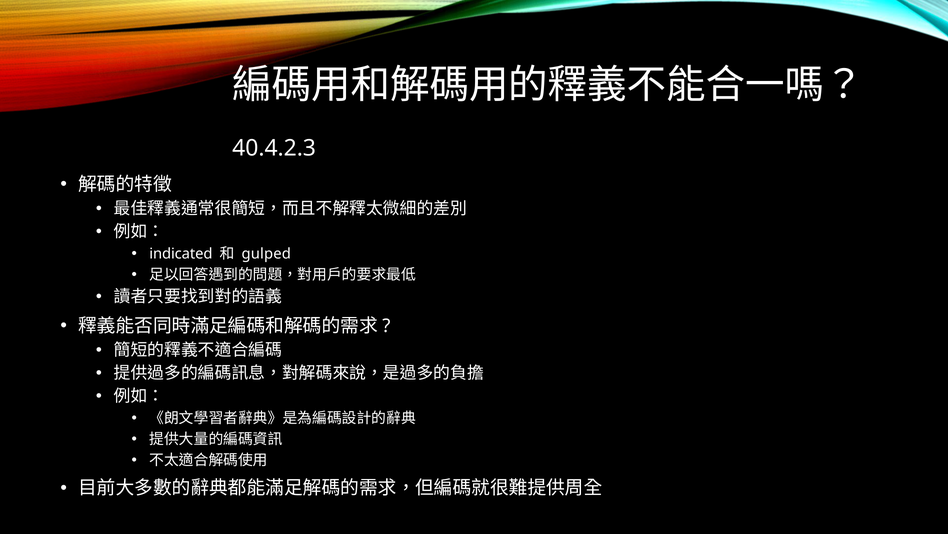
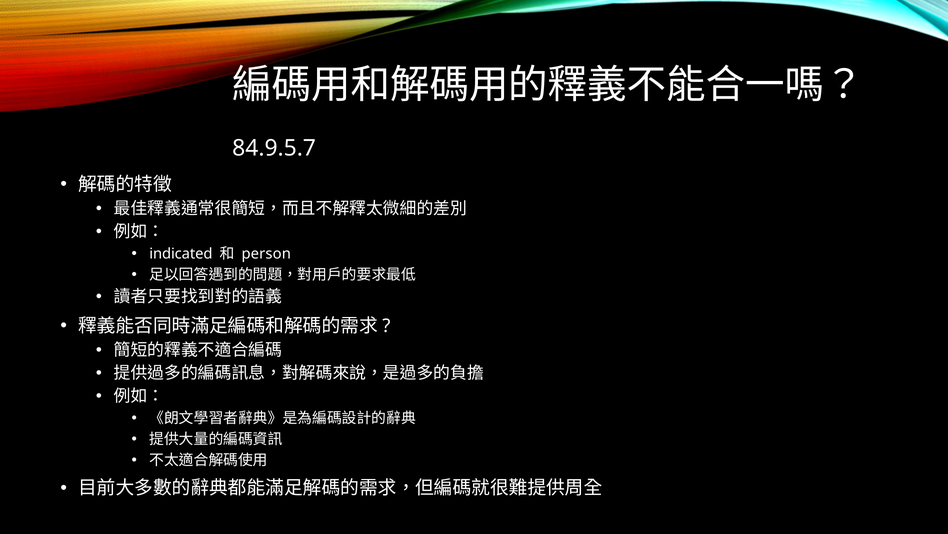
40.4.2.3: 40.4.2.3 -> 84.9.5.7 (274, 148)
gulped: gulped -> person (266, 253)
